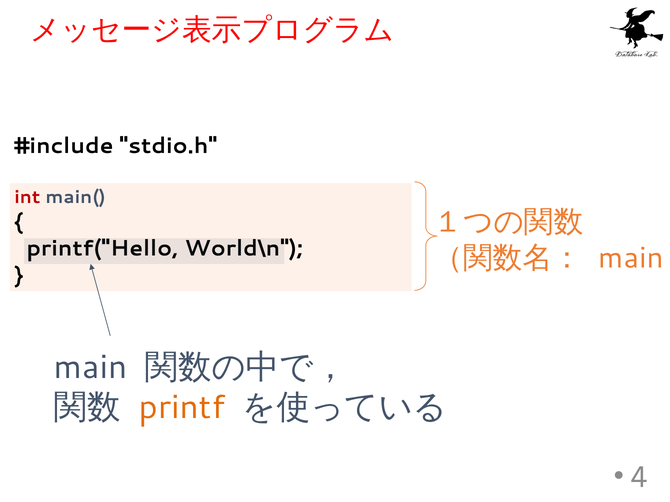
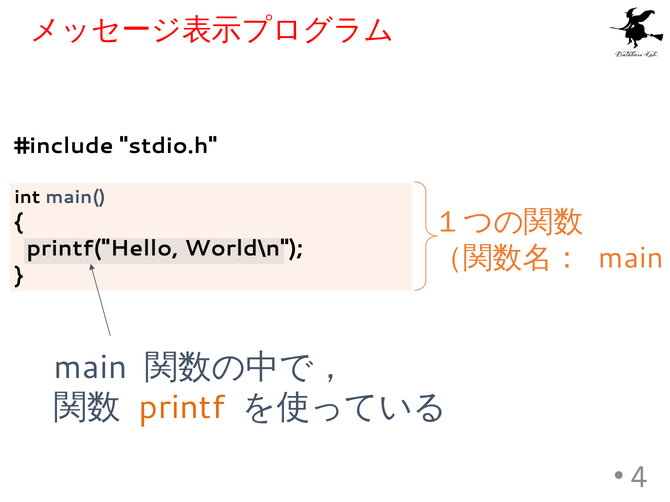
int colour: red -> black (27, 197)
